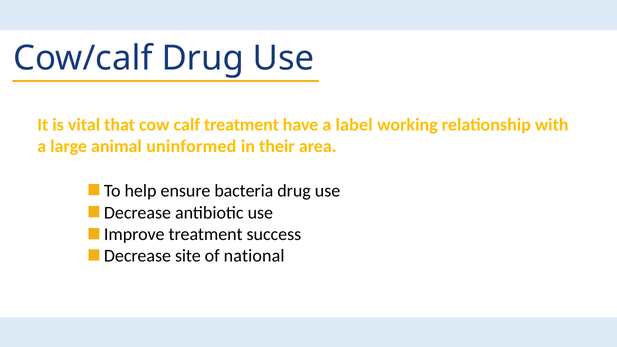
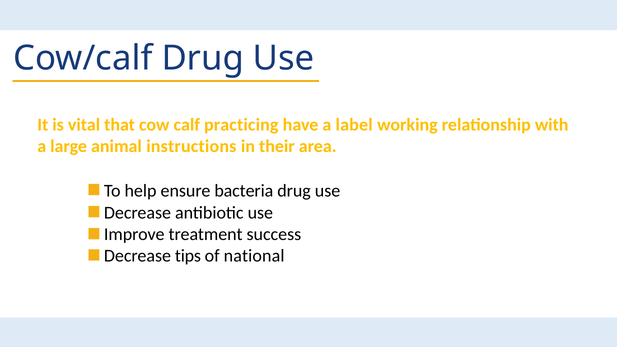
calf treatment: treatment -> practicing (241, 125)
uninformed: uninformed -> instructions (191, 147)
site: site -> tips (188, 256)
